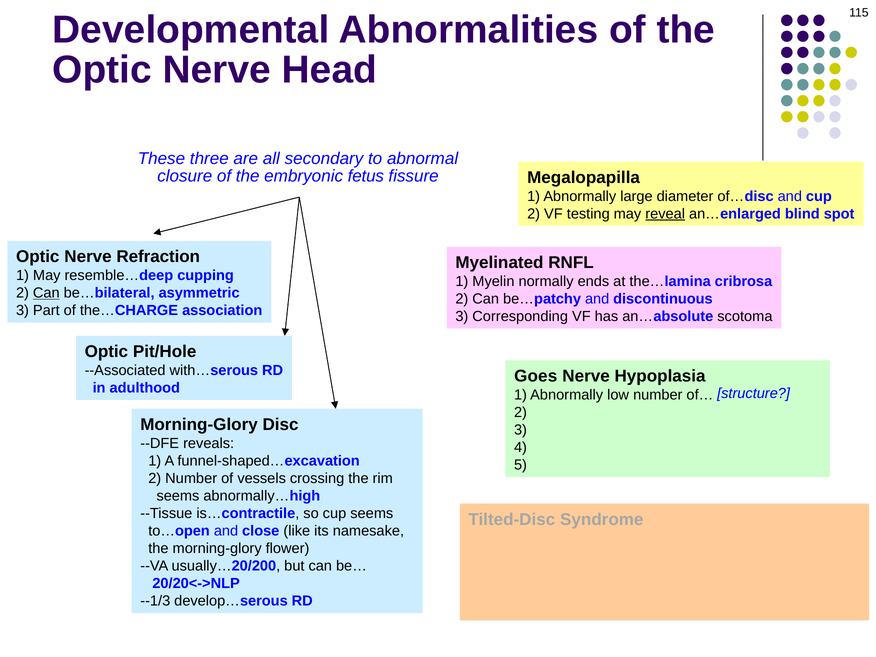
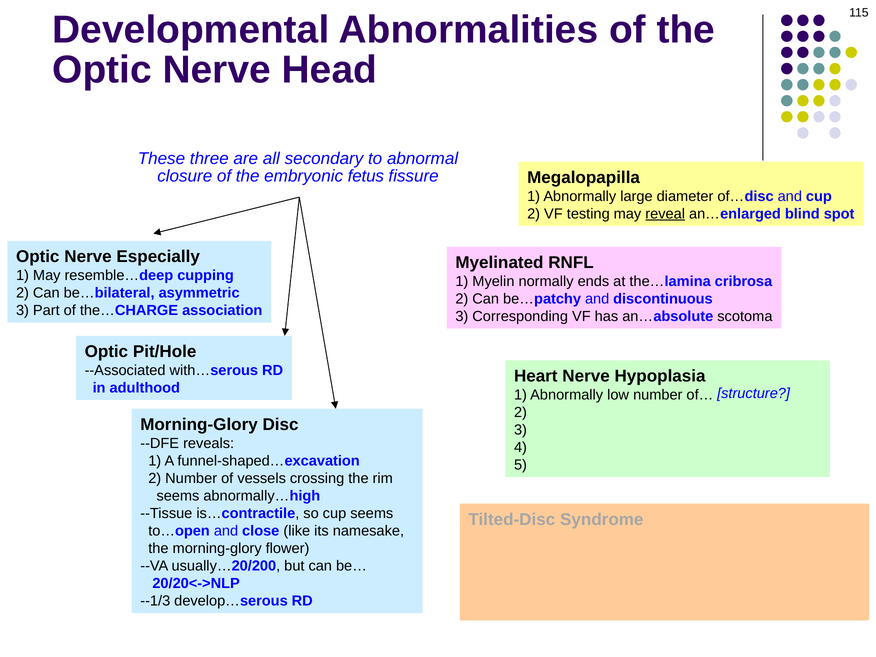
Nerve Refraction: Refraction -> Especially (158, 257)
Can underline: present -> none (46, 293)
Goes: Goes -> Heart (536, 376)
